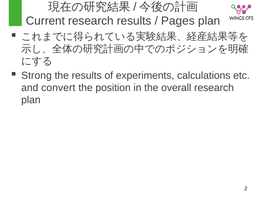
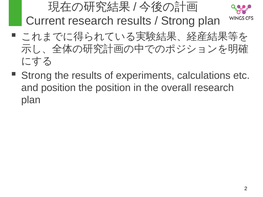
Pages: Pages -> Strong (178, 21)
and convert: convert -> position (58, 88)
